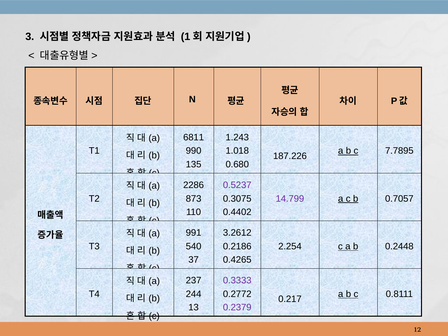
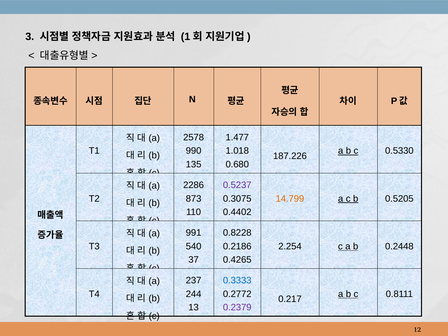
6811: 6811 -> 2578 (194, 137)
1.243: 1.243 -> 1.477 (237, 137)
7.7895: 7.7895 -> 0.5330 (399, 151)
14.799 colour: purple -> orange (290, 199)
0.7057: 0.7057 -> 0.5205 (399, 199)
3.2612: 3.2612 -> 0.8228 (237, 233)
0.3333 colour: purple -> blue (237, 281)
